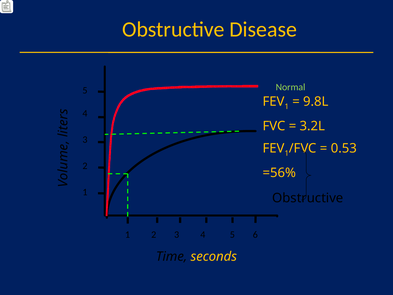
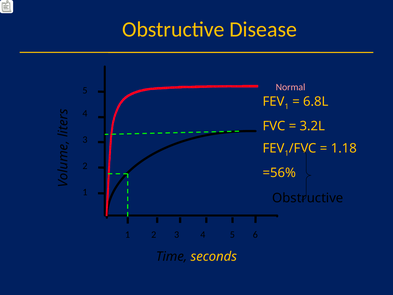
Normal colour: light green -> pink (291, 87)
9.8L: 9.8L -> 6.8L (316, 101)
0.53: 0.53 -> 1.18 (344, 148)
